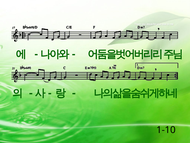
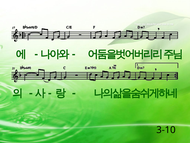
1-10: 1-10 -> 3-10 (166, 129)
